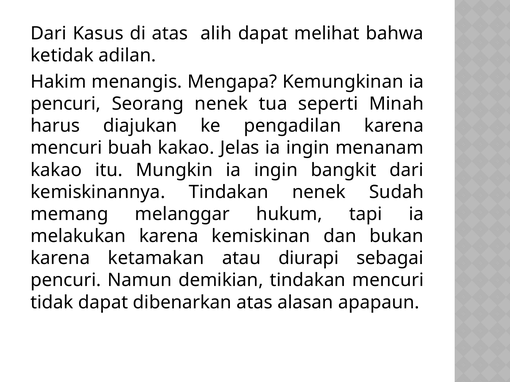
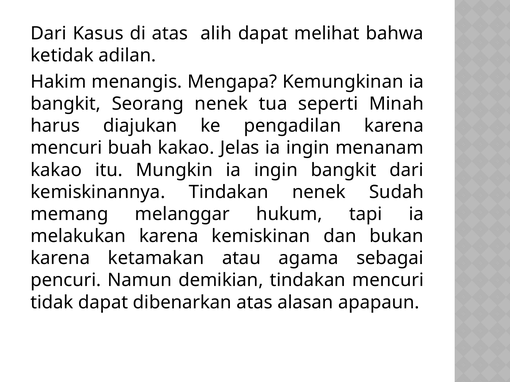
pencuri: pencuri -> bangkit (66, 104)
diurapi: diurapi -> agama (308, 259)
